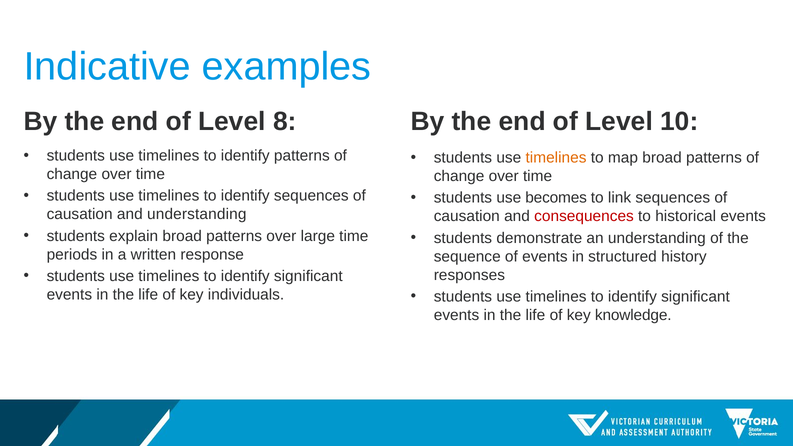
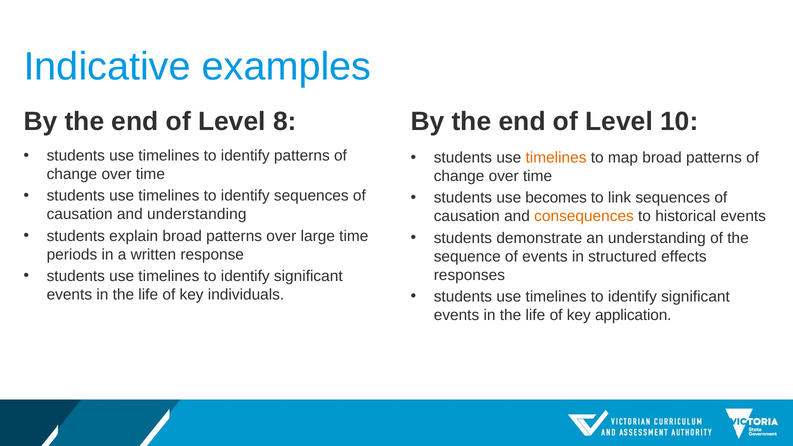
consequences colour: red -> orange (584, 216)
history: history -> effects (684, 257)
knowledge: knowledge -> application (633, 315)
